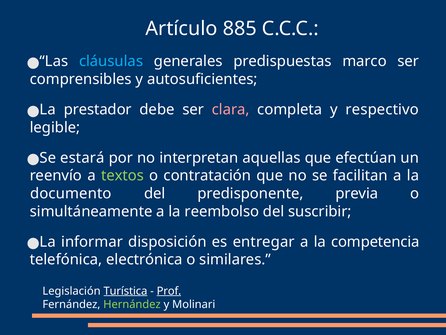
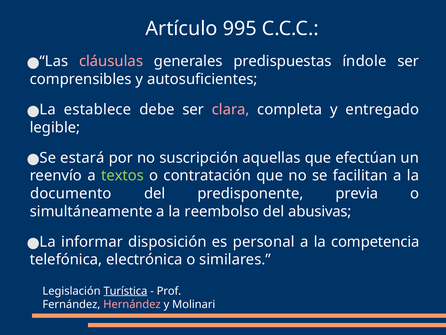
885: 885 -> 995 (240, 29)
cláusulas colour: light blue -> pink (111, 61)
marco: marco -> índole (364, 61)
prestador: prestador -> establece (98, 109)
respectivo: respectivo -> entregado (382, 109)
interpretan: interpretan -> suscripción (199, 158)
suscribir: suscribir -> abusivas (320, 211)
entregar: entregar -> personal (264, 241)
Prof underline: present -> none (169, 291)
Hernández colour: light green -> pink (132, 304)
